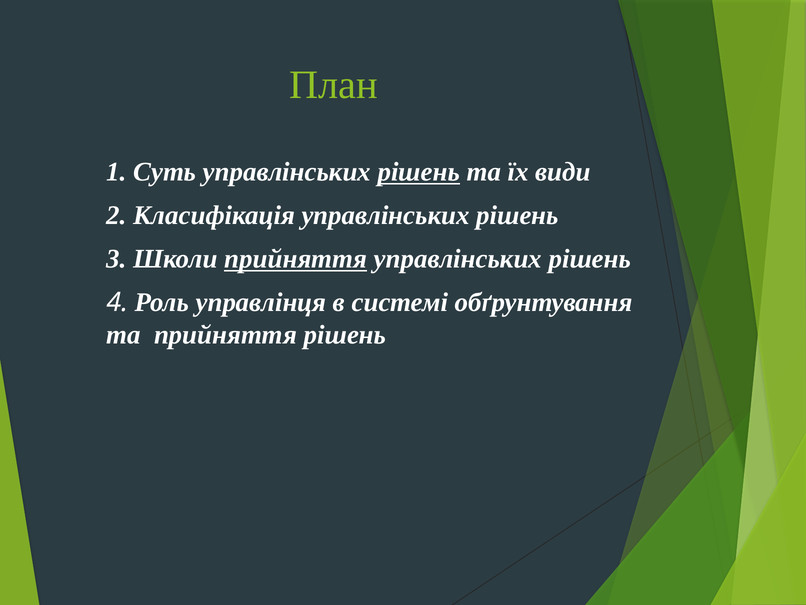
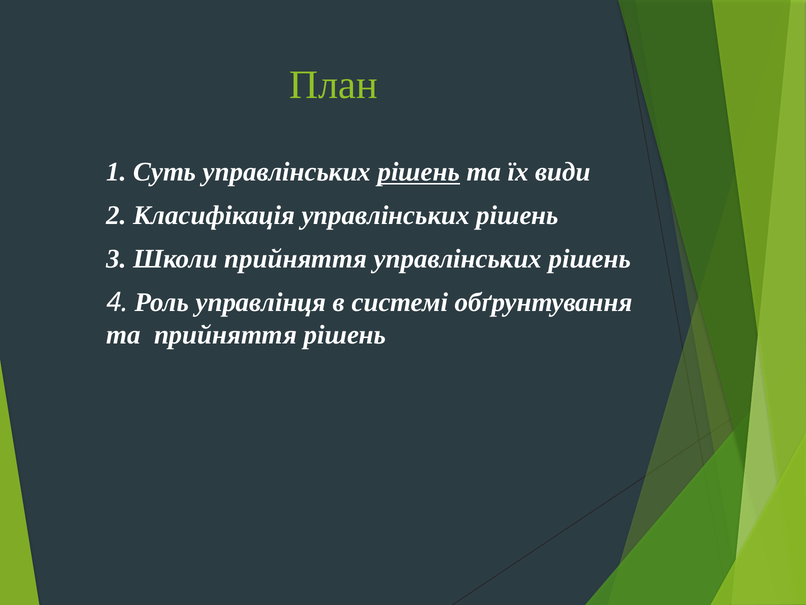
прийняття underline: present -> none (296, 259)
